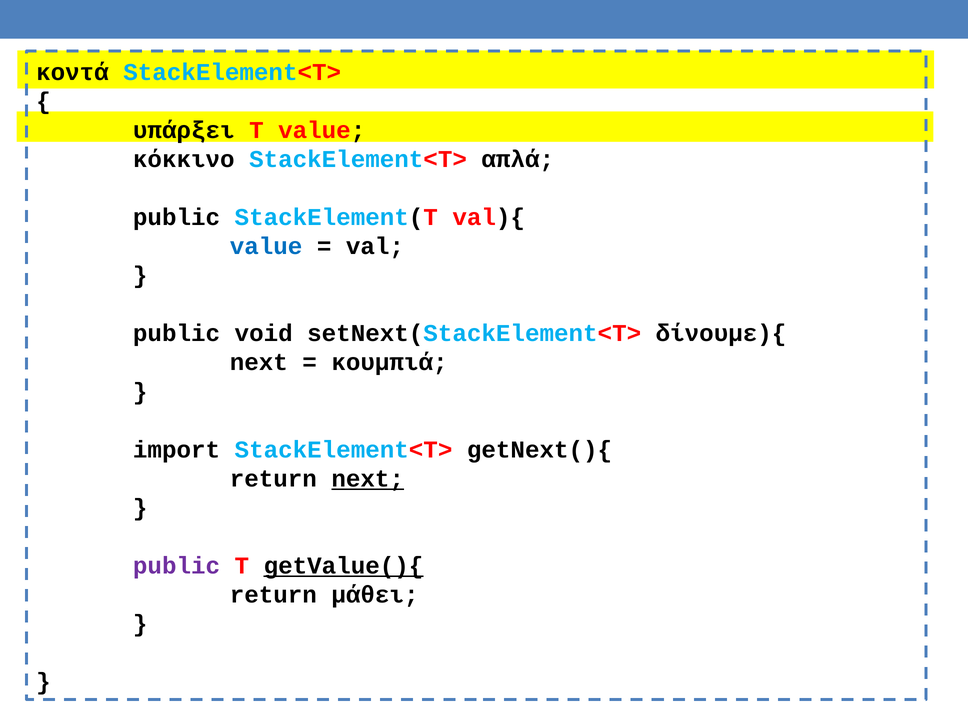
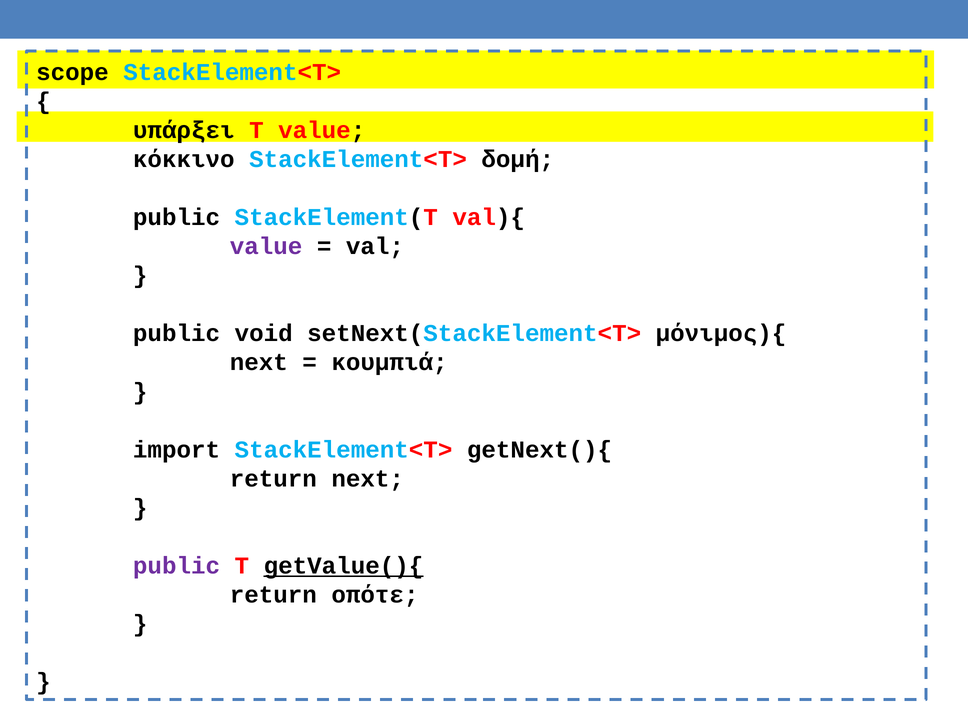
κοντά: κοντά -> scope (72, 72)
απλά: απλά -> δομή (518, 159)
value colour: blue -> purple (266, 246)
δίνουμε){: δίνουμε){ -> μόνιμος){ (721, 333)
next underline: present -> none (368, 479)
μάθει: μάθει -> οπότε (375, 595)
